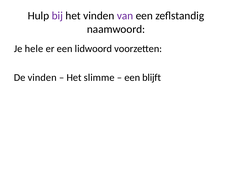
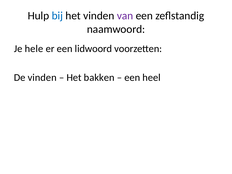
bij colour: purple -> blue (57, 16)
slimme: slimme -> bakken (99, 78)
blijft: blijft -> heel (152, 78)
